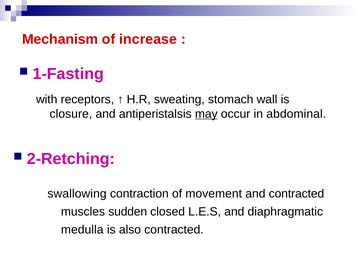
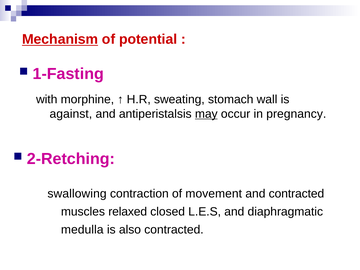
Mechanism underline: none -> present (60, 39)
increase: increase -> potential (148, 39)
receptors: receptors -> morphine (87, 99)
closure: closure -> against (71, 114)
abdominal: abdominal -> pregnancy (296, 114)
sudden: sudden -> relaxed (128, 212)
